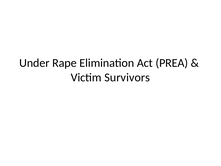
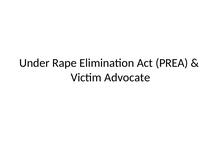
Survivors: Survivors -> Advocate (127, 77)
